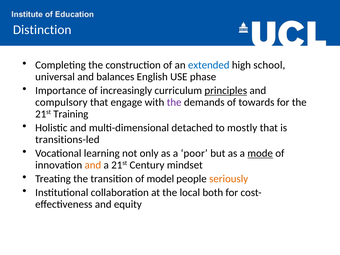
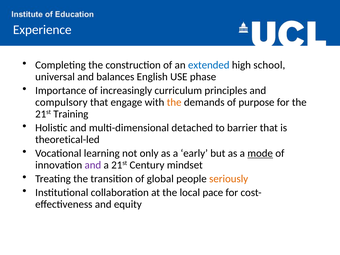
Distinction: Distinction -> Experience (42, 30)
principles underline: present -> none (226, 91)
the colour: purple -> orange (174, 102)
towards: towards -> purpose (256, 102)
mostly: mostly -> barrier (242, 128)
transitions-led: transitions-led -> theoretical-led (67, 140)
poor: poor -> early (194, 153)
and colour: orange -> purple (93, 165)
model: model -> global (160, 179)
both: both -> pace (213, 193)
